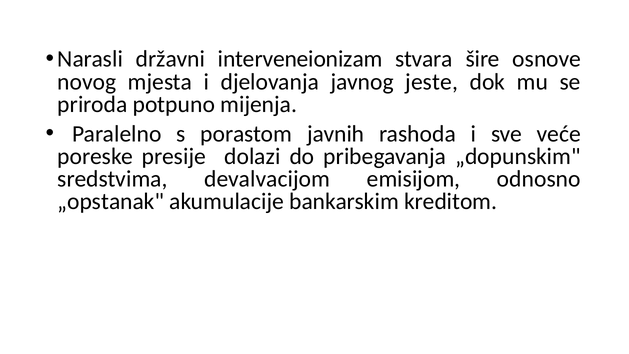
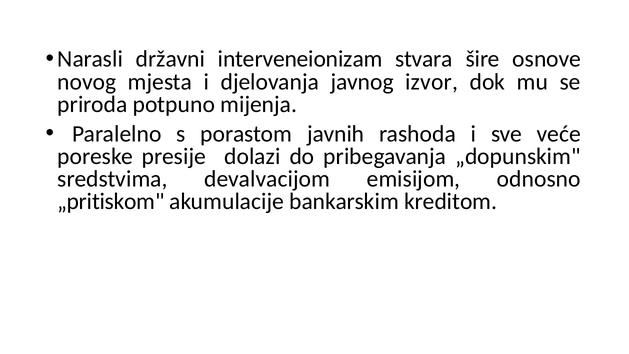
jeste: jeste -> izvor (432, 82)
„opstanak: „opstanak -> „pritiskom (111, 202)
